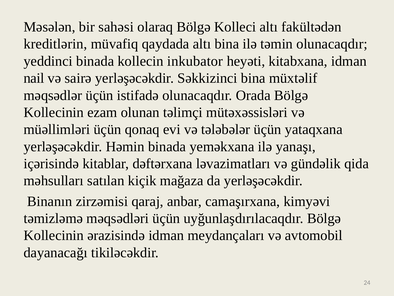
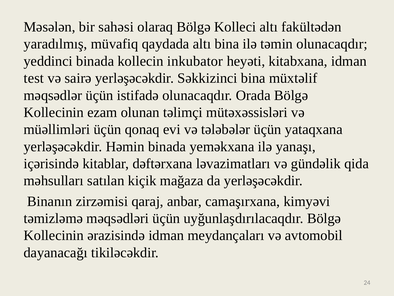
kreditlərin: kreditlərin -> yaradılmış (55, 44)
nail: nail -> test (34, 78)
